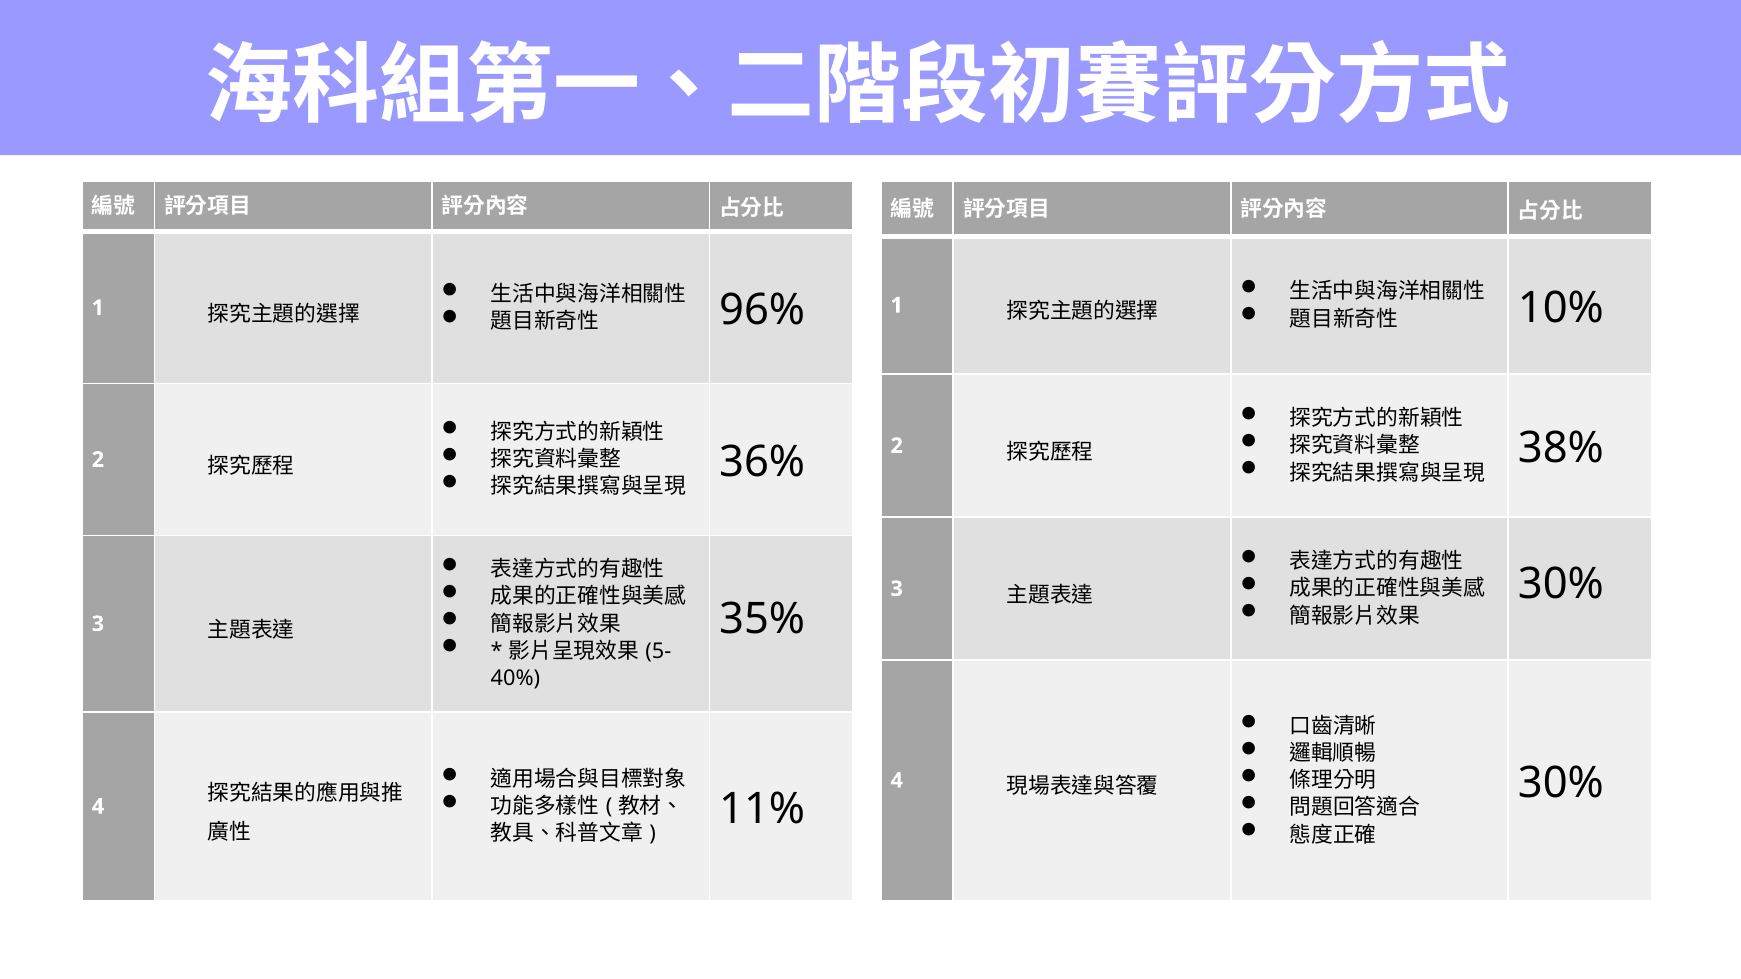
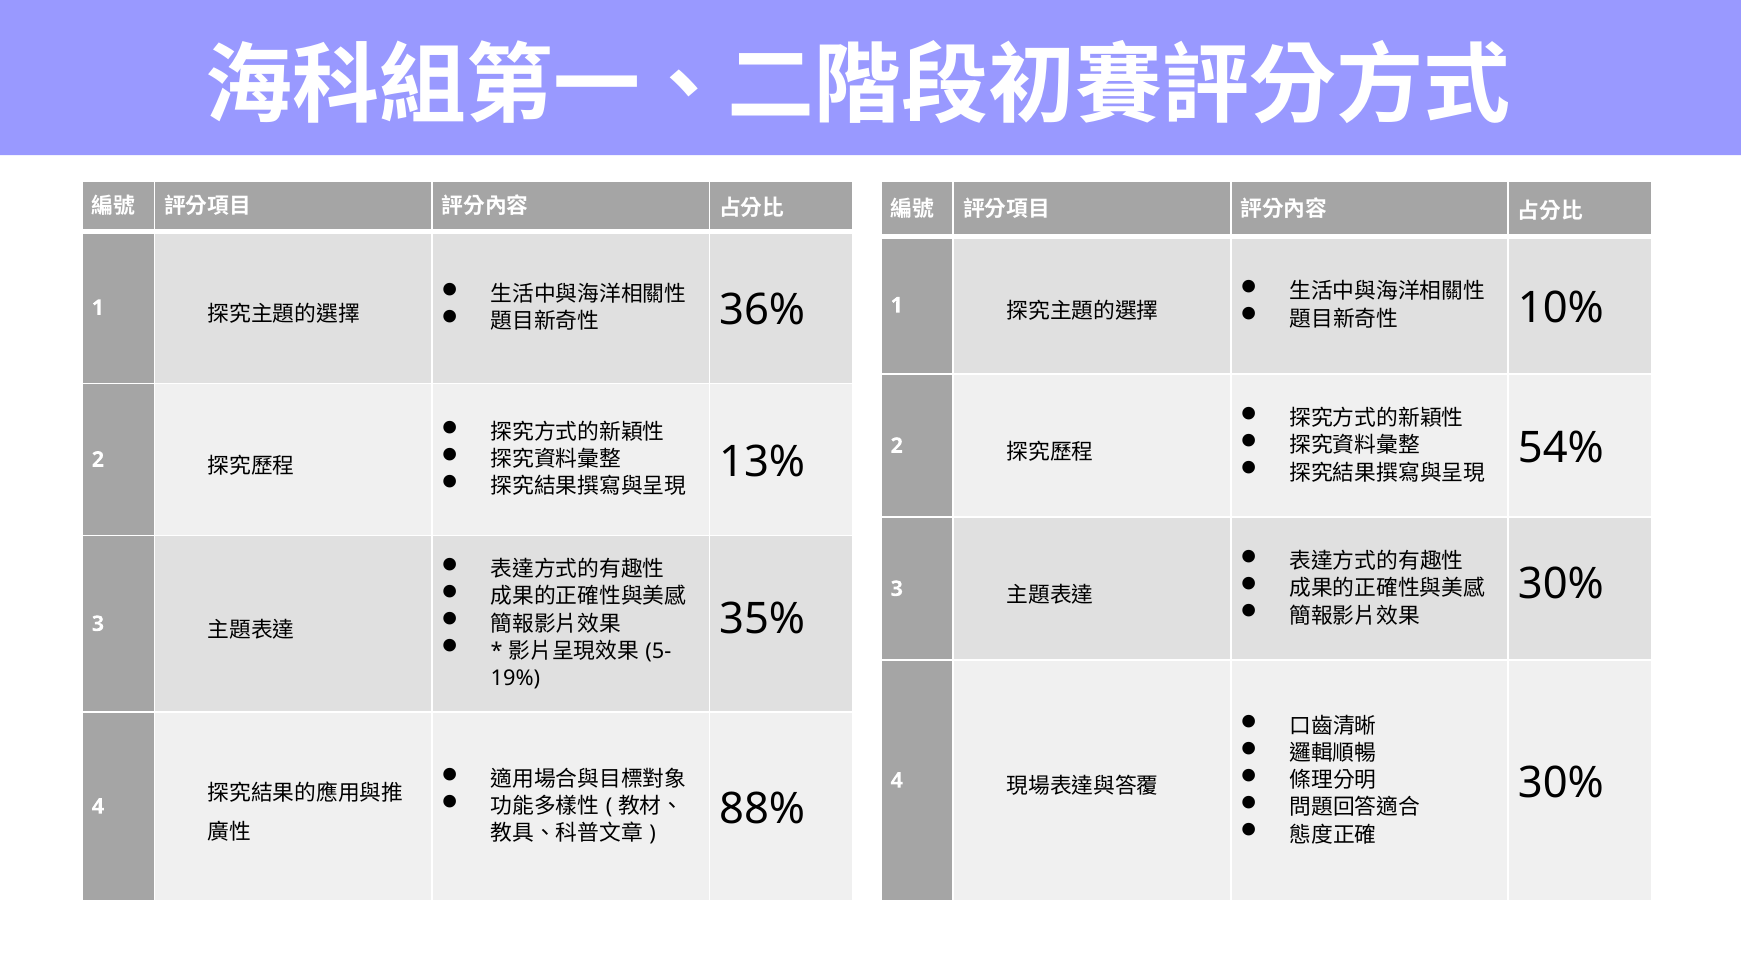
96%: 96% -> 36% (762, 310)
38%: 38% -> 54% (1561, 448)
36%: 36% -> 13% (762, 462)
40%: 40% -> 19% (515, 678)
11%: 11% -> 88% (762, 809)
